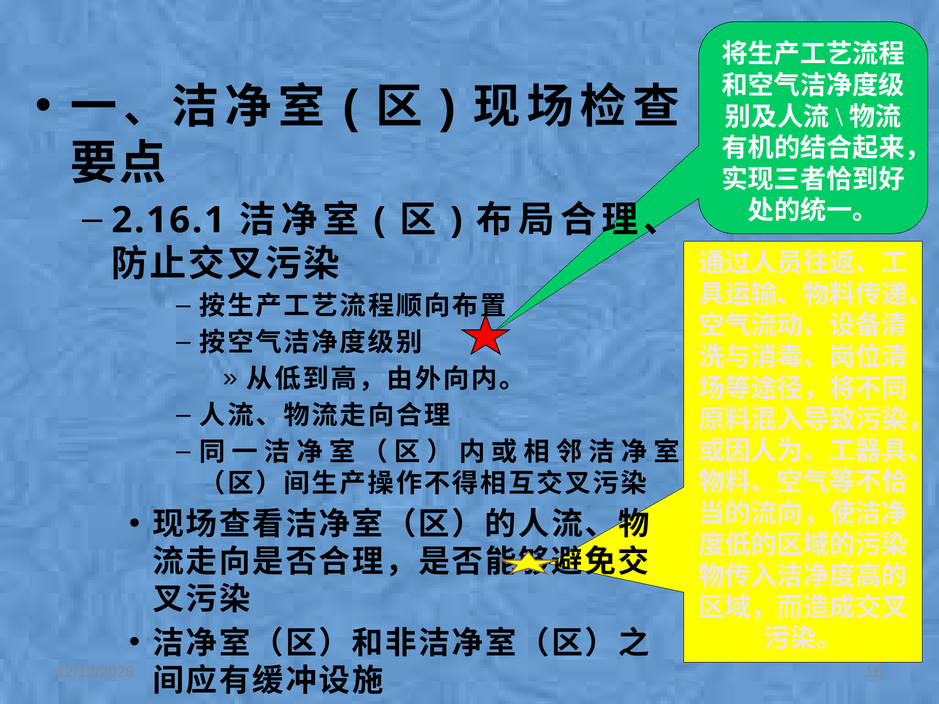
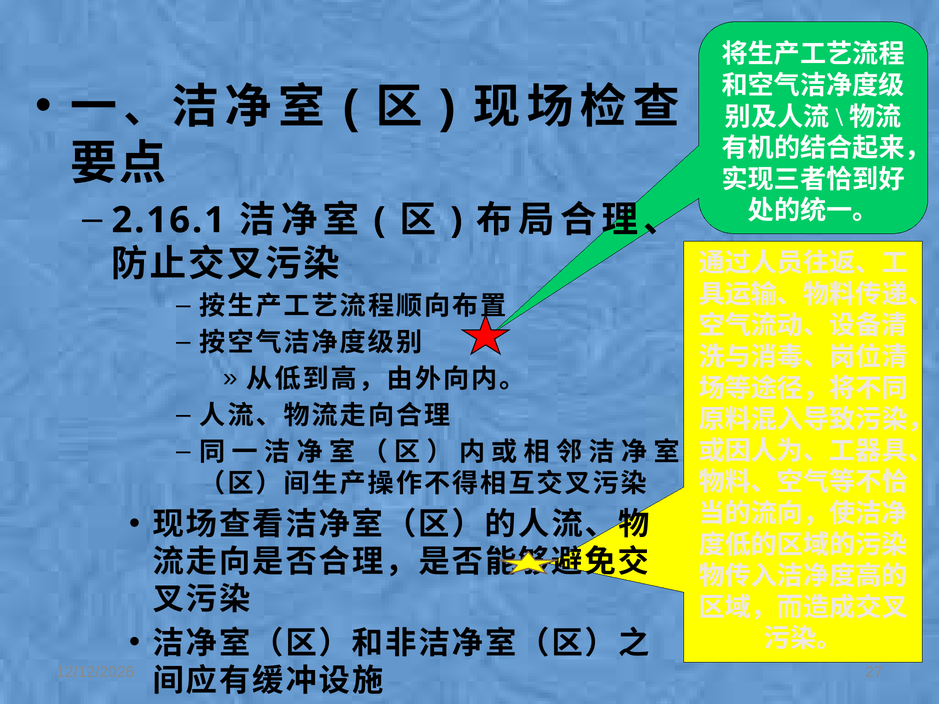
16: 16 -> 27 (874, 673)
